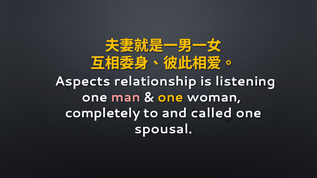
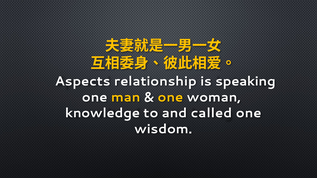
listening: listening -> speaking (246, 81)
man colour: pink -> yellow (126, 97)
completely: completely -> knowledge (103, 113)
spousal: spousal -> wisdom (163, 129)
